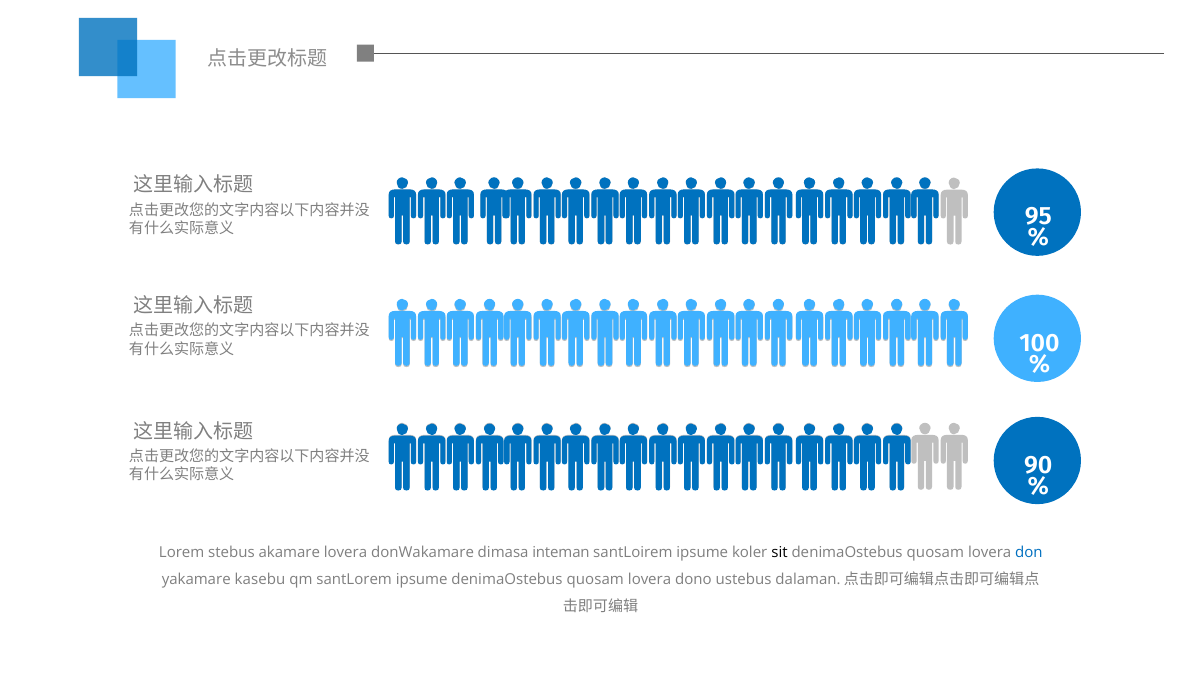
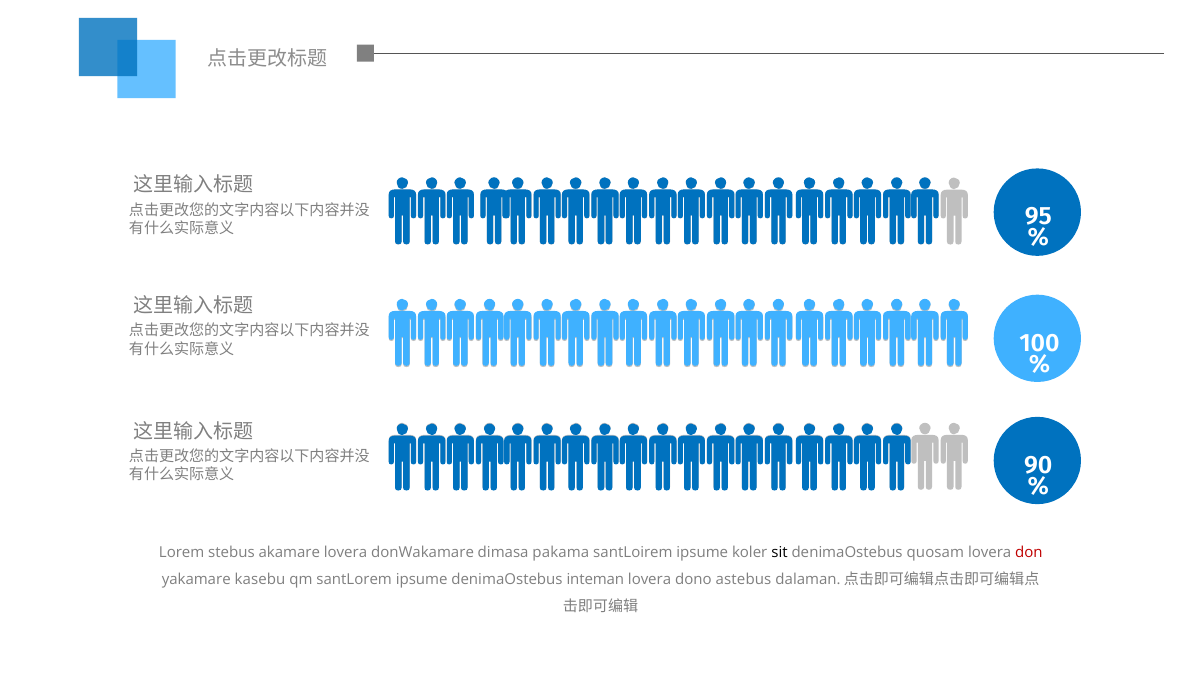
inteman: inteman -> pakama (561, 552)
don colour: blue -> red (1029, 552)
ipsume denimaOstebus quosam: quosam -> inteman (595, 579)
ustebus: ustebus -> astebus (744, 579)
